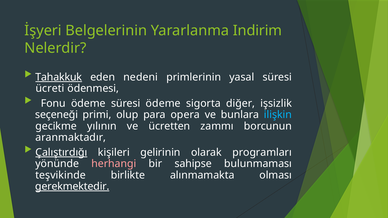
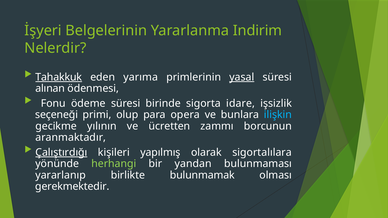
nedeni: nedeni -> yarıma (141, 77)
yasal underline: none -> present (242, 77)
ücreti: ücreti -> alınan (50, 89)
süresi ödeme: ödeme -> birinde (163, 104)
diğer: diğer -> idare (241, 104)
gelirinin: gelirinin -> yapılmış (160, 153)
programları: programları -> sigortalılara (262, 153)
herhangi colour: pink -> light green (114, 164)
sahipse: sahipse -> yandan (193, 164)
teşvikinde: teşvikinde -> yararlanıp (61, 175)
alınmamakta: alınmamakta -> bulunmamak (202, 175)
gerekmektedir underline: present -> none (72, 187)
